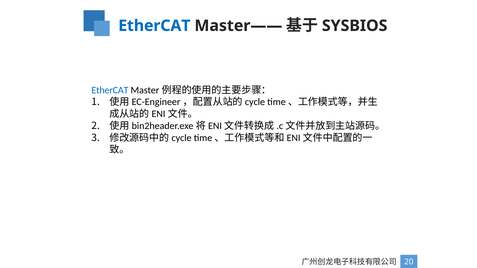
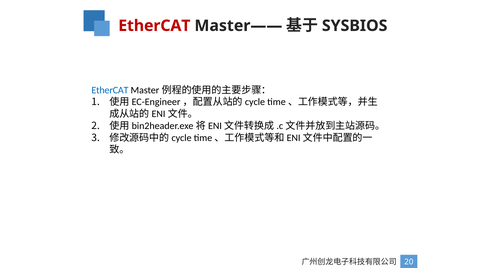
EtherCAT colour: blue -> red (154, 26)
